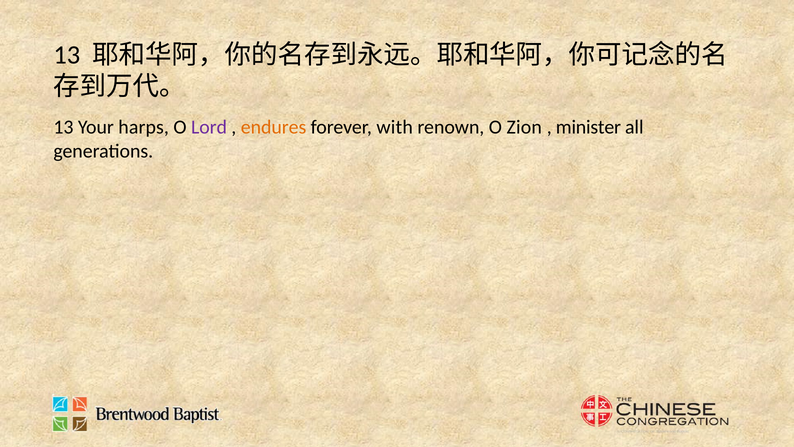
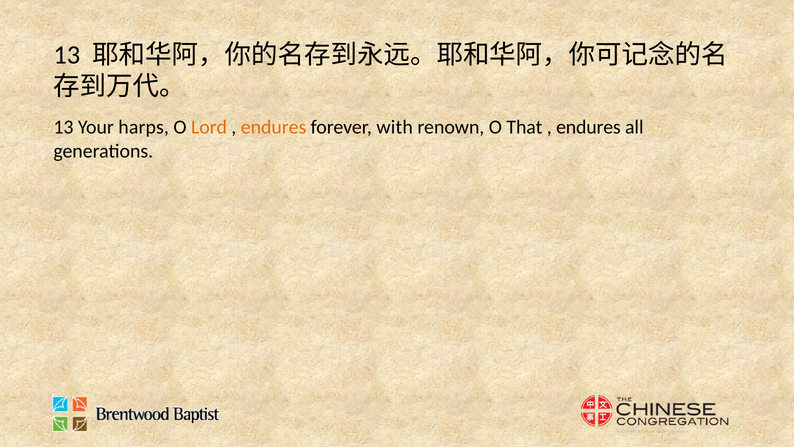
Lord colour: purple -> orange (209, 127)
Zion: Zion -> That (524, 127)
minister: minister -> endures (588, 127)
